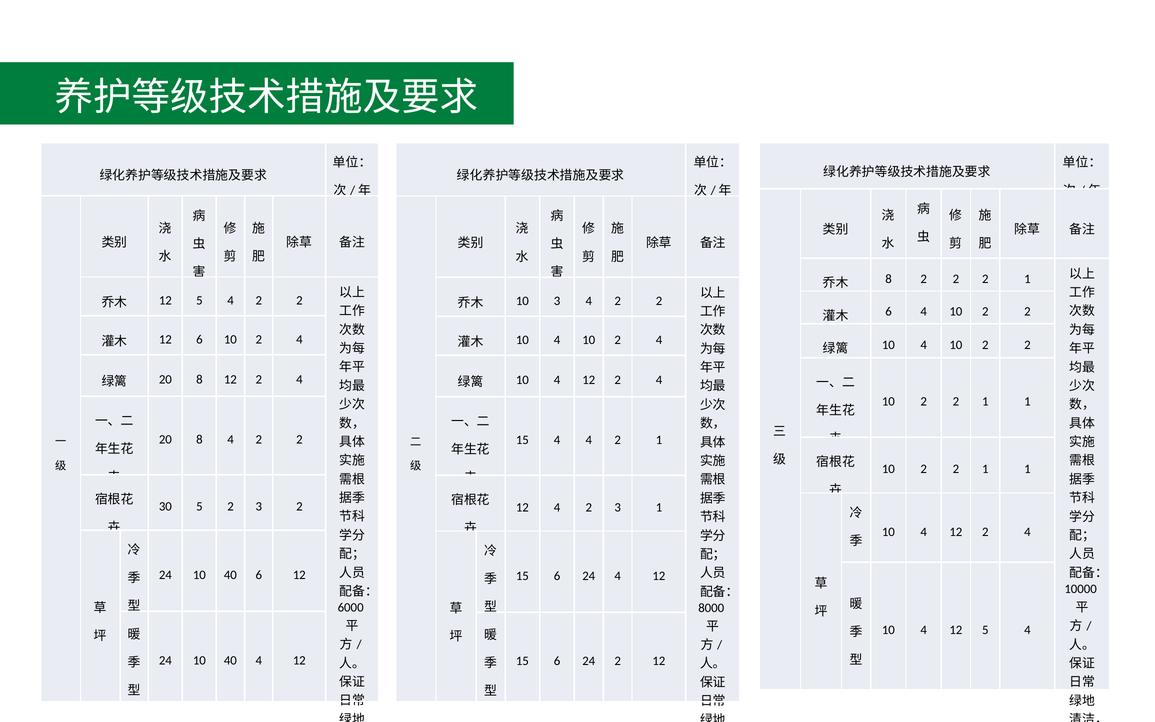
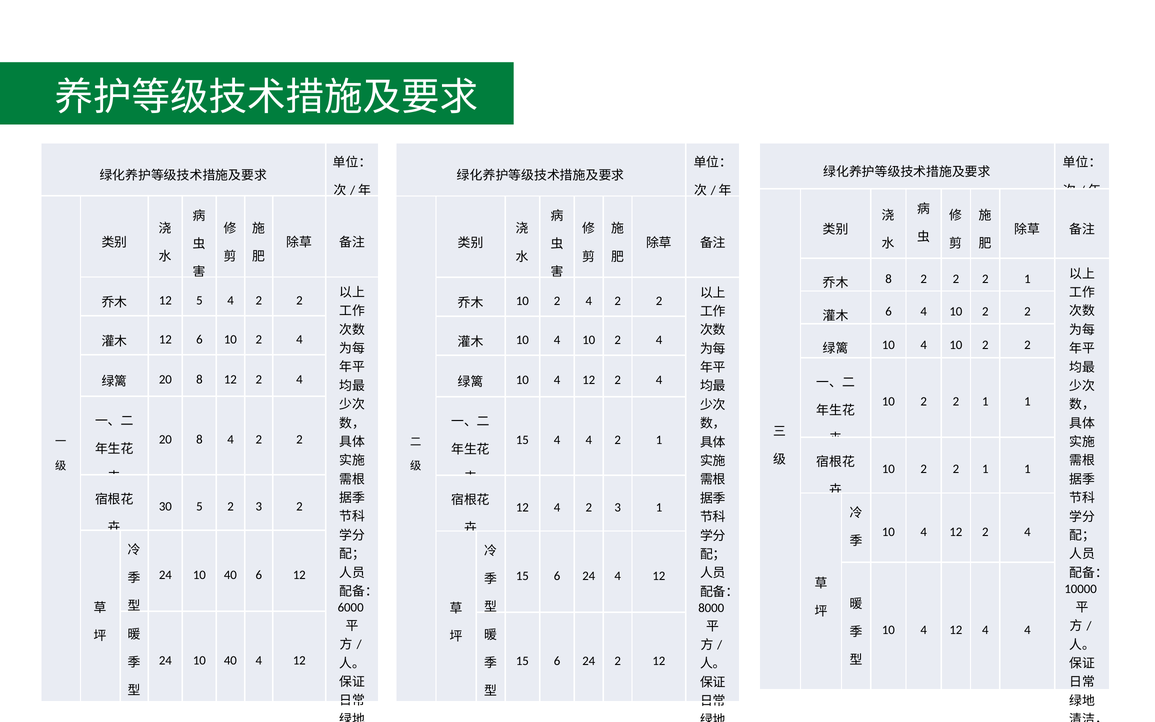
3: 3 -> 2 (557, 301)
4 12 5: 5 -> 4 (985, 630)
